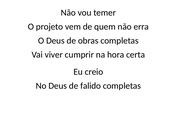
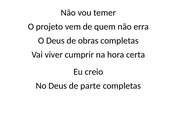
falido: falido -> parte (91, 86)
